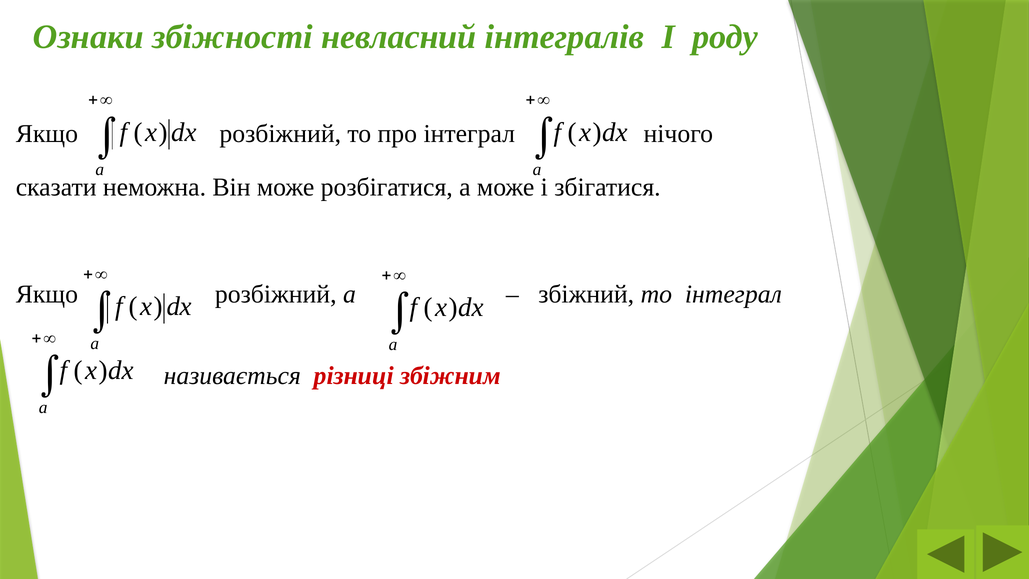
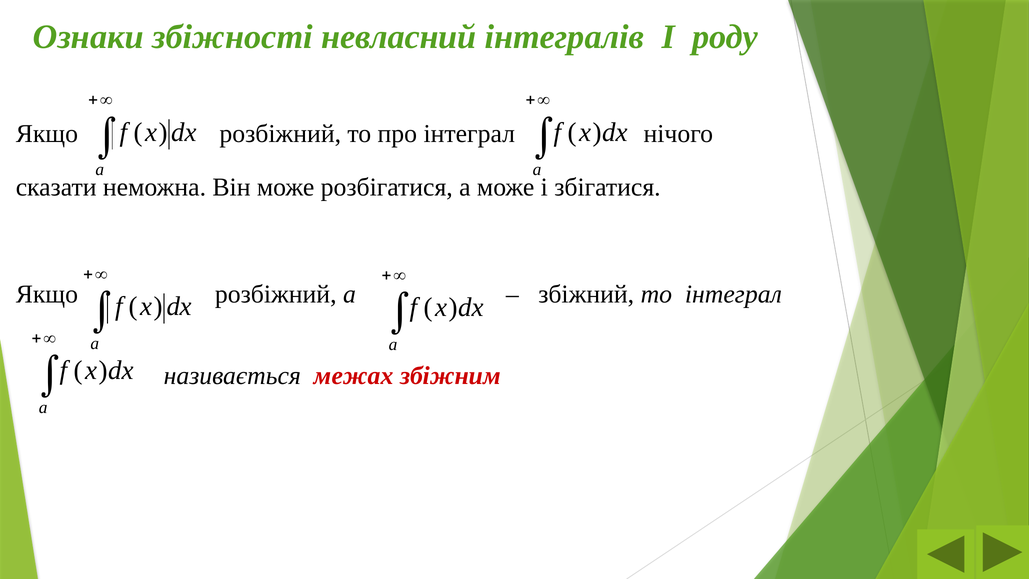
різниці: різниці -> межах (354, 376)
